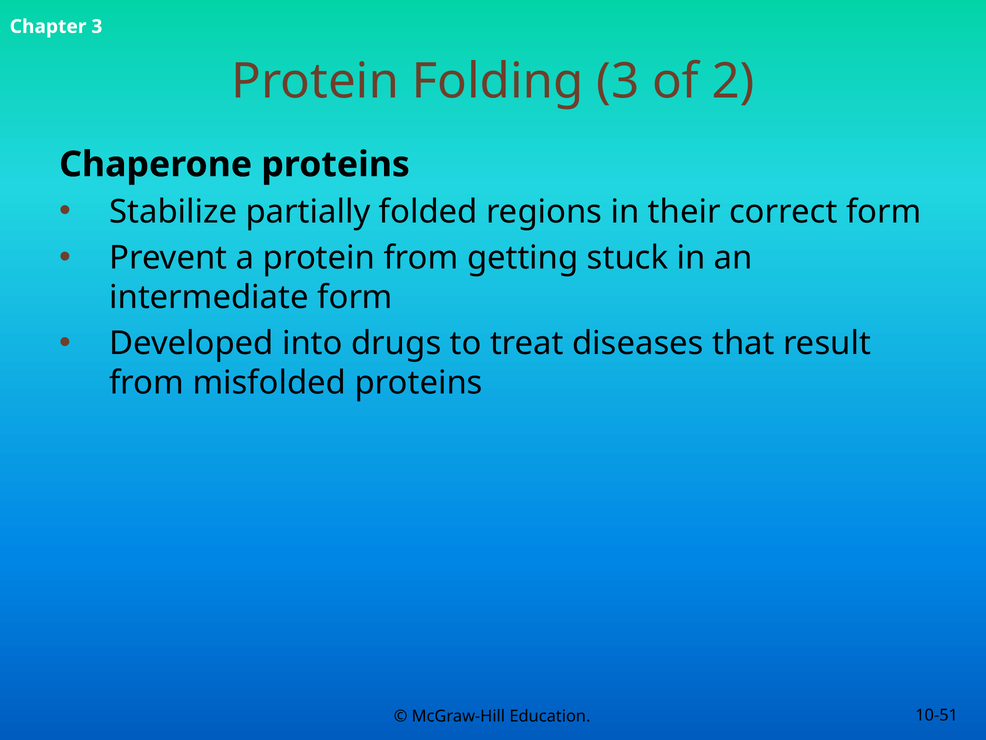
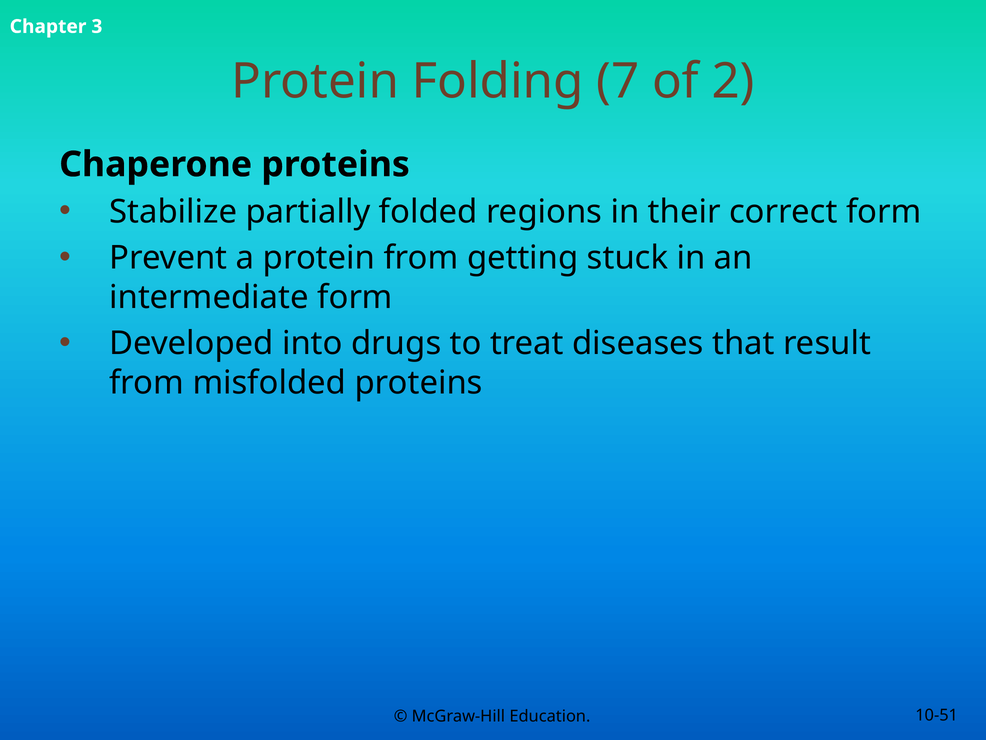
Folding 3: 3 -> 7 (618, 81)
